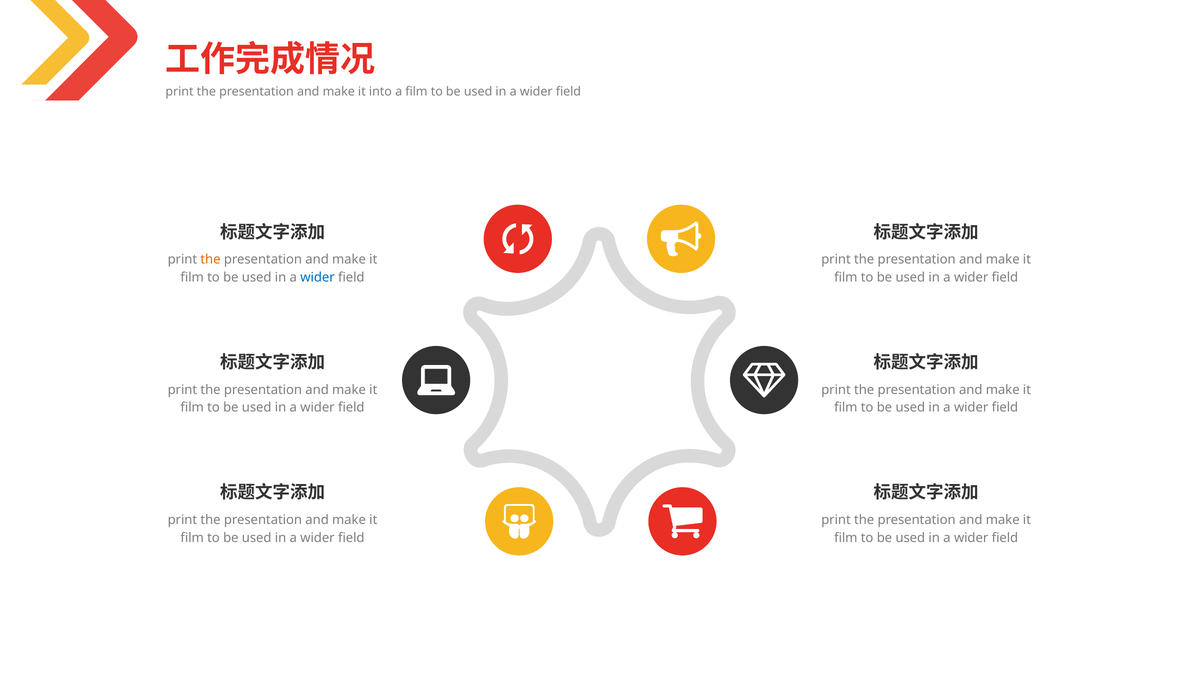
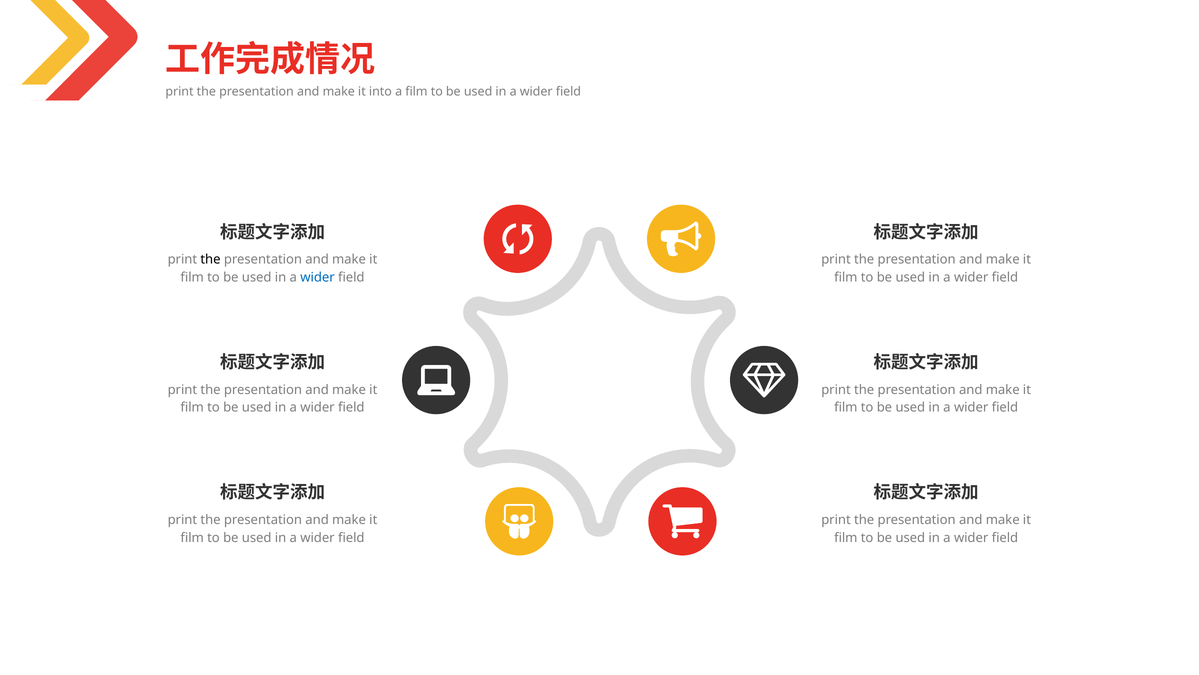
the colour: orange -> black (211, 259)
